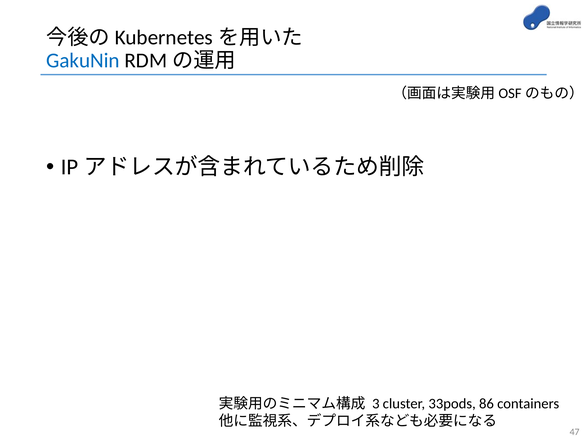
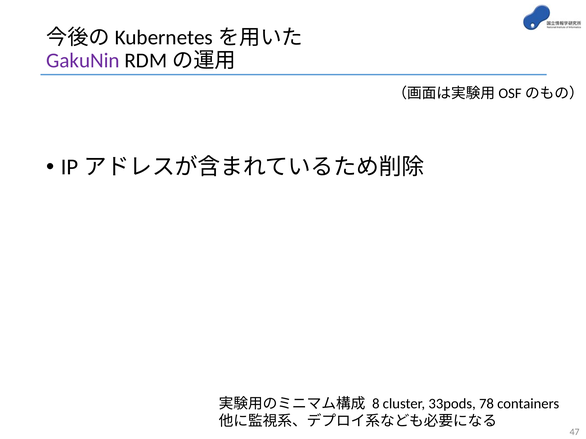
GakuNin colour: blue -> purple (83, 60)
3: 3 -> 8 (376, 404)
86: 86 -> 78 (486, 404)
